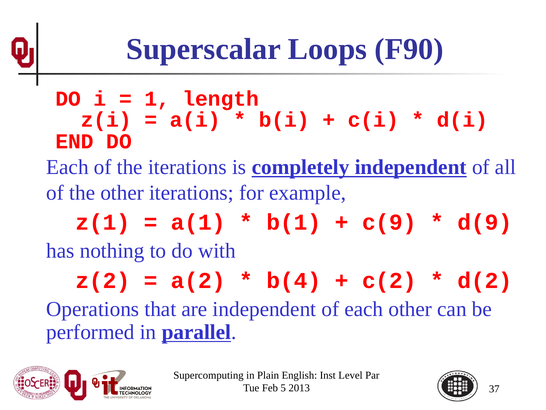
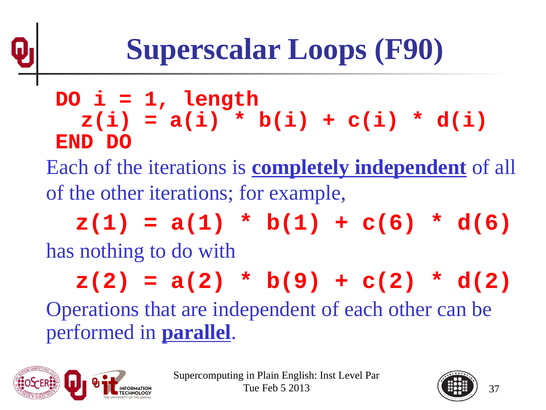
c(9: c(9 -> c(6 (389, 222)
d(9: d(9 -> d(6 (485, 222)
b(4: b(4 -> b(9 (294, 280)
